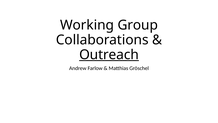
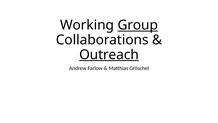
Group underline: none -> present (138, 25)
